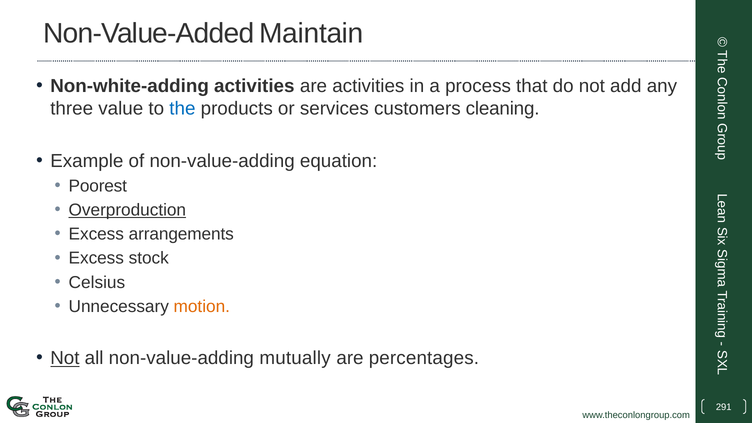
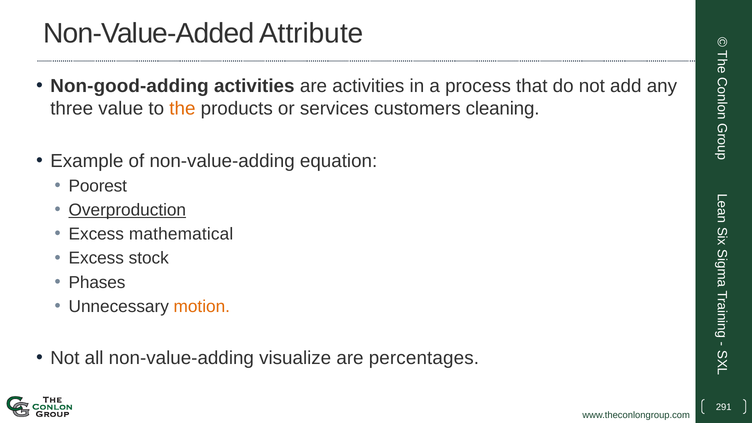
Maintain: Maintain -> Attribute (311, 33)
Non-white-adding: Non-white-adding -> Non-good-adding (130, 86)
the colour: blue -> orange (182, 108)
arrangements: arrangements -> mathematical (181, 234)
Celsius: Celsius -> Phases (97, 282)
Not underline: present -> none (65, 358)
mutually: mutually -> visualize (295, 358)
